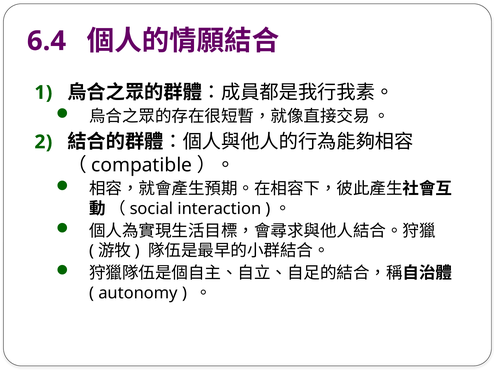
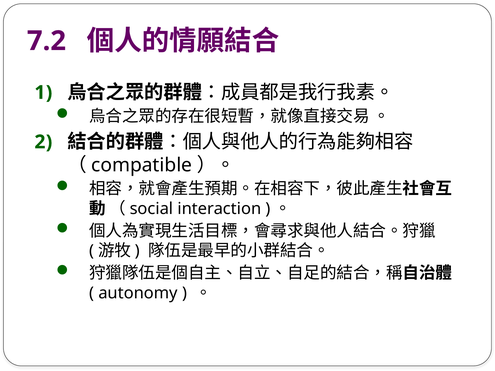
6.4: 6.4 -> 7.2 (46, 41)
